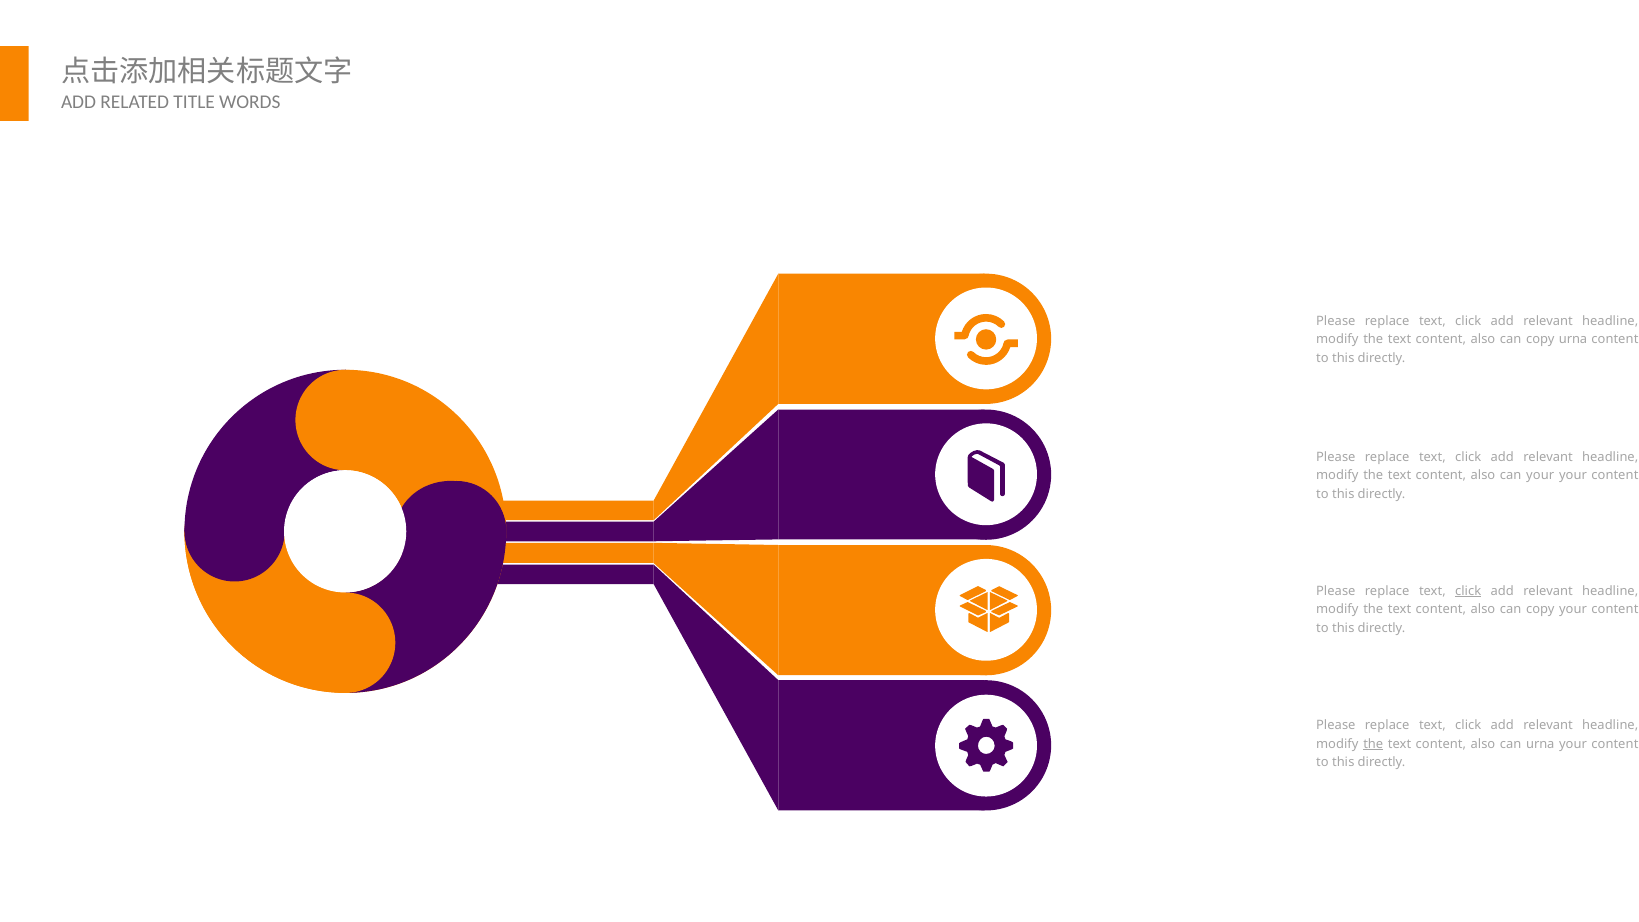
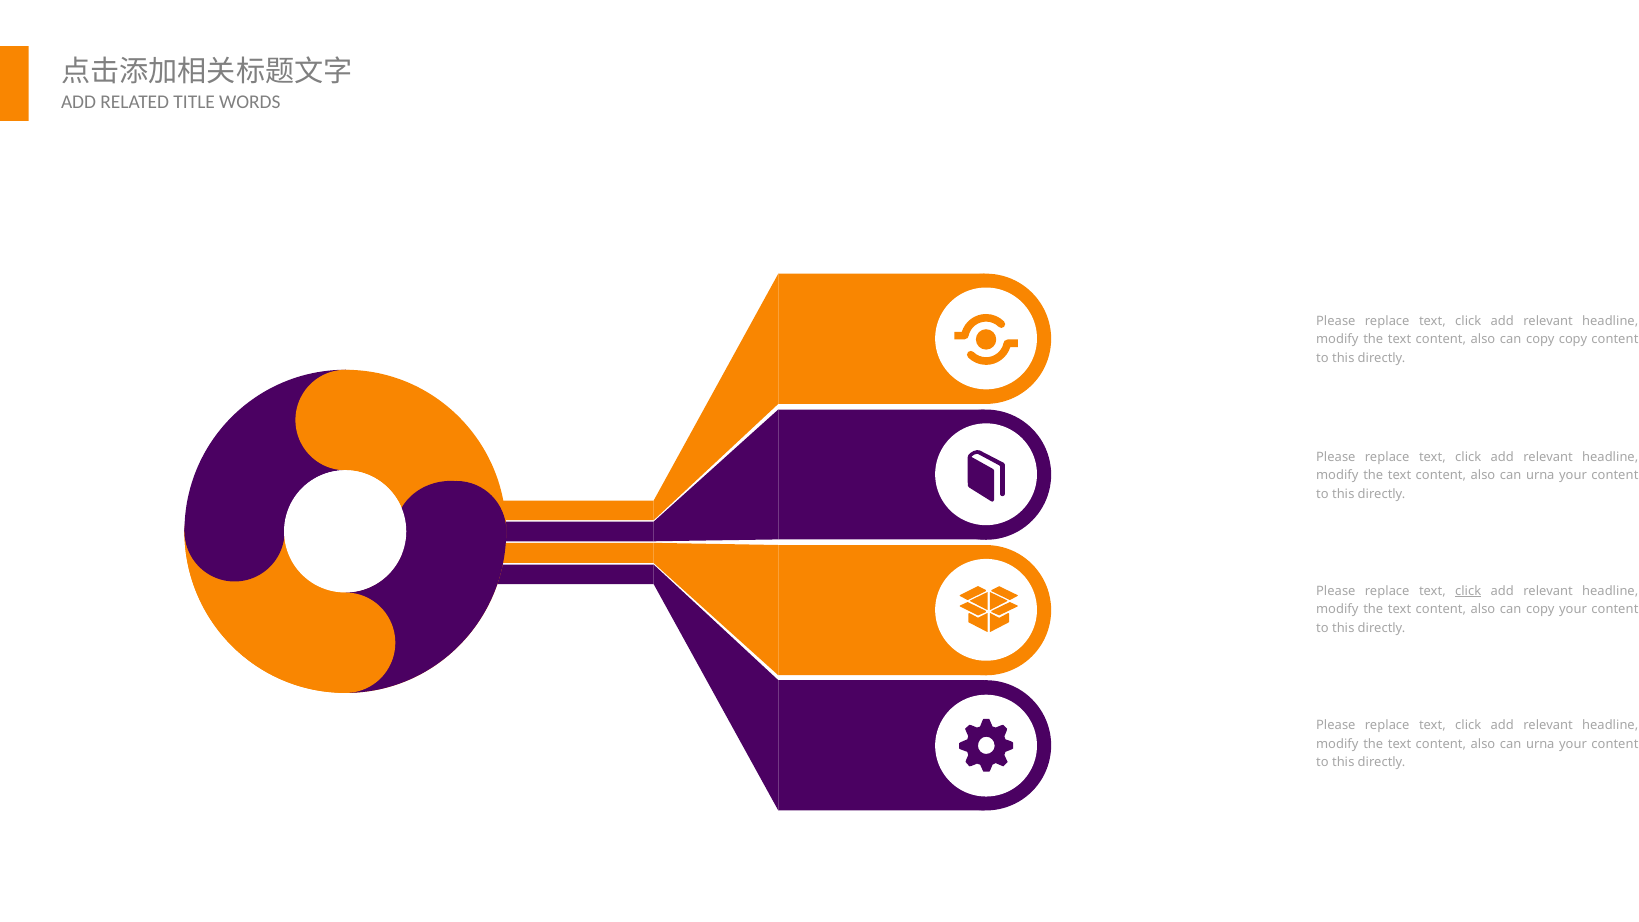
copy urna: urna -> copy (1573, 340)
your: your -> urna (1540, 475)
the underline: present -> none (1373, 744)
